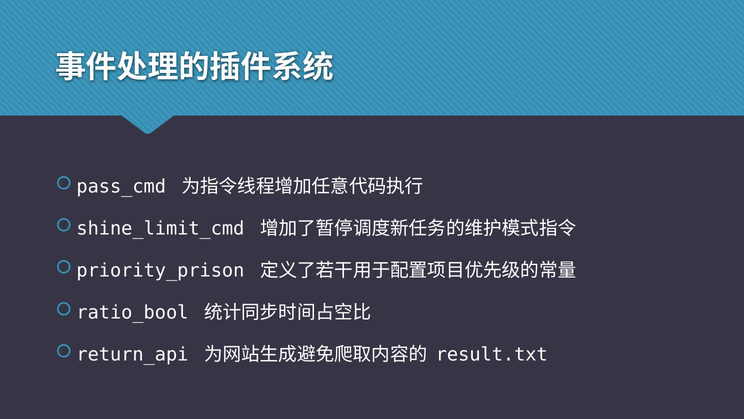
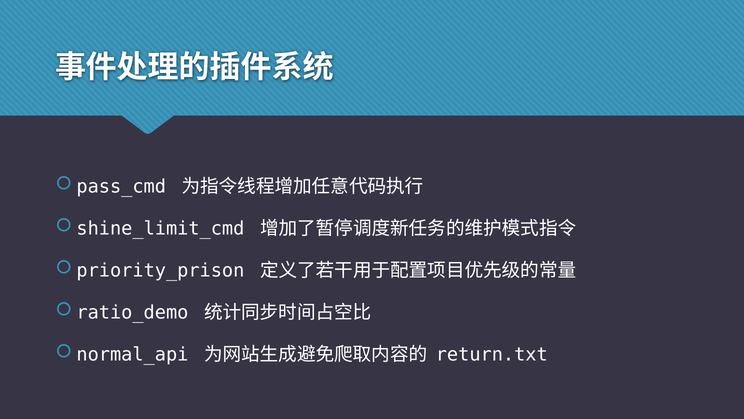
ratio_bool: ratio_bool -> ratio_demo (132, 312)
return_api: return_api -> normal_api (132, 354)
result.txt: result.txt -> return.txt (492, 354)
